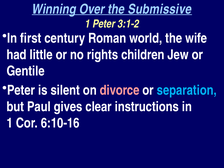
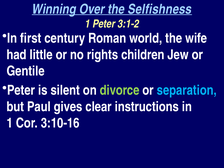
Submissive: Submissive -> Selfishness (160, 9)
divorce colour: pink -> light green (120, 90)
6:10-16: 6:10-16 -> 3:10-16 (60, 123)
